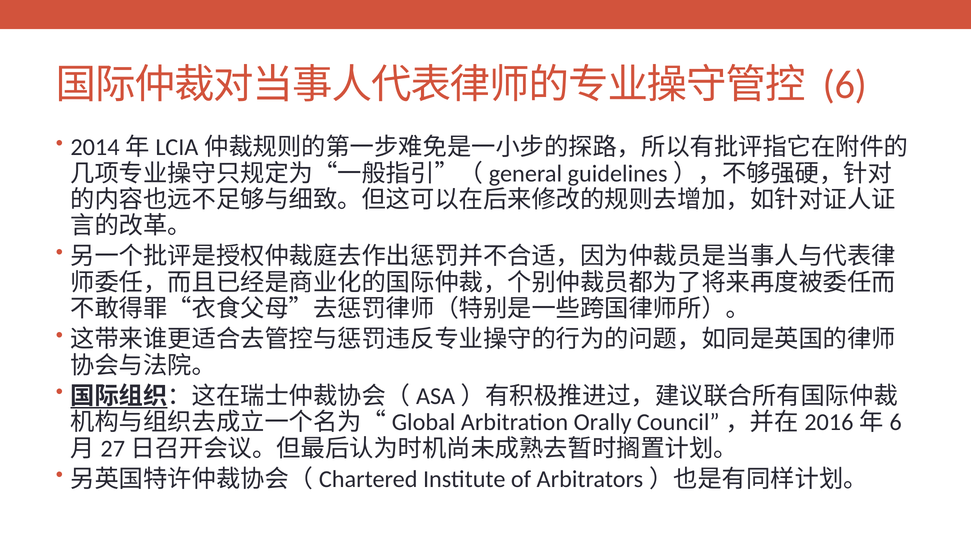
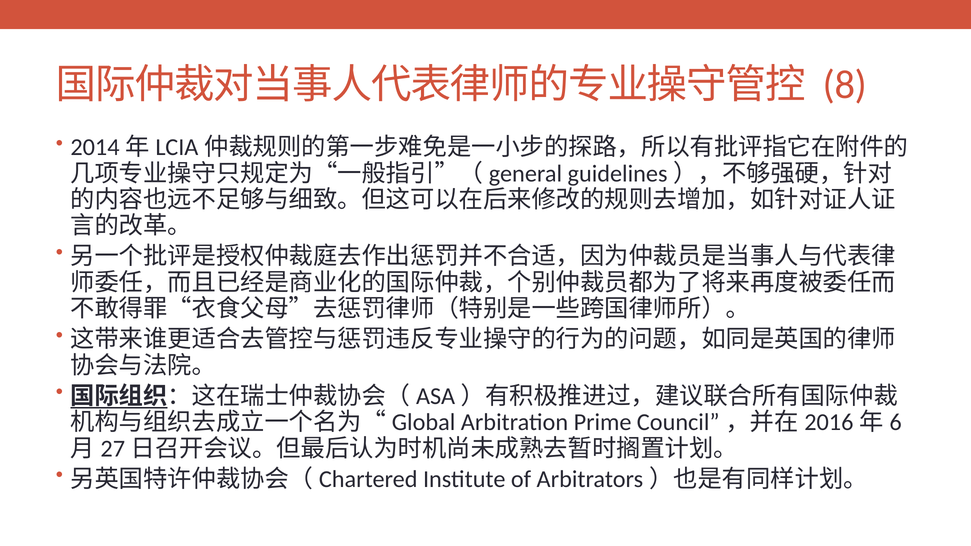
6: 6 -> 8 (845, 85)
Orally: Orally -> Prime (603, 422)
